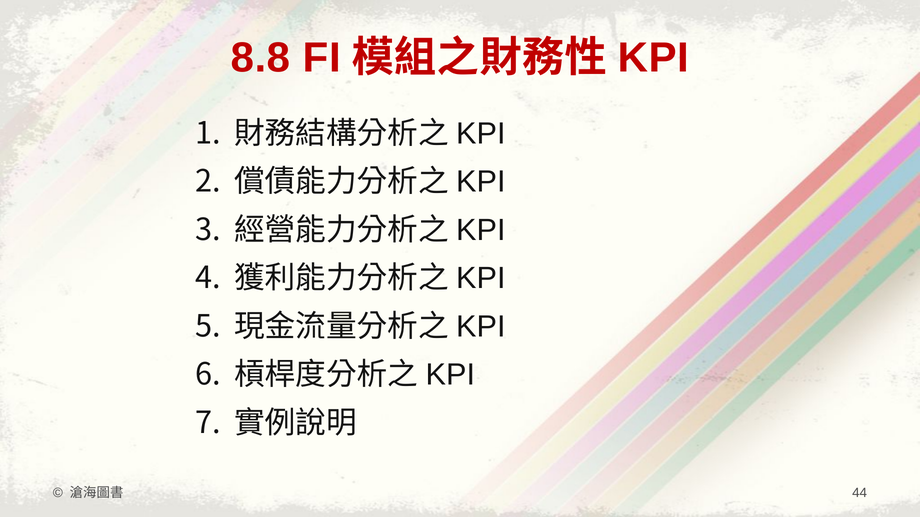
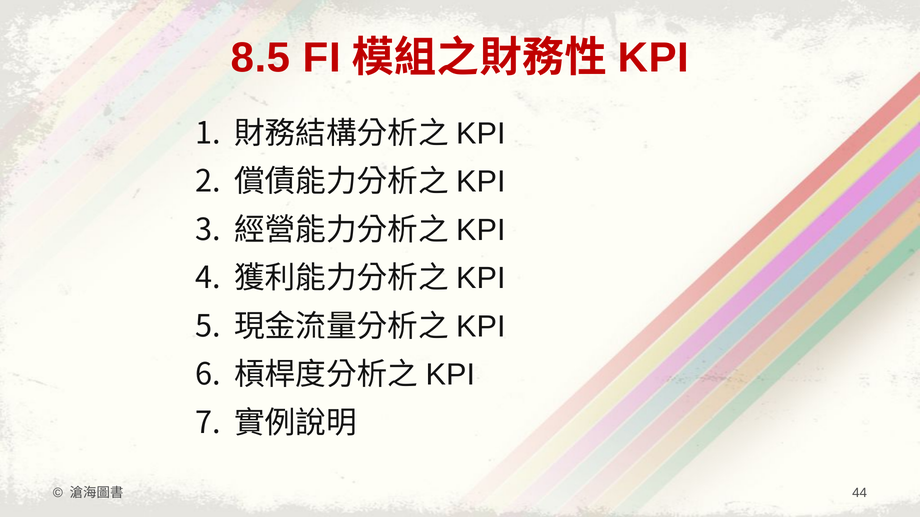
8.8: 8.8 -> 8.5 (260, 58)
